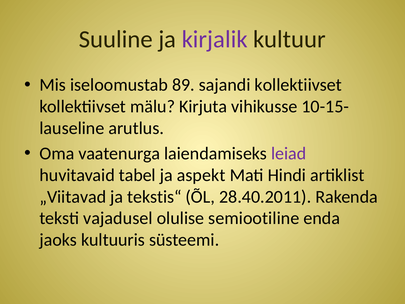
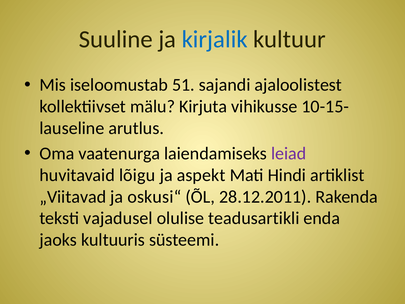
kirjalik colour: purple -> blue (215, 39)
89: 89 -> 51 (183, 85)
sajandi kollektiivset: kollektiivset -> ajaloolistest (298, 85)
tabel: tabel -> lõigu (137, 175)
tekstis“: tekstis“ -> oskusi“ (154, 197)
28.40.2011: 28.40.2011 -> 28.12.2011 (265, 197)
semiootiline: semiootiline -> teadusartikli (254, 218)
